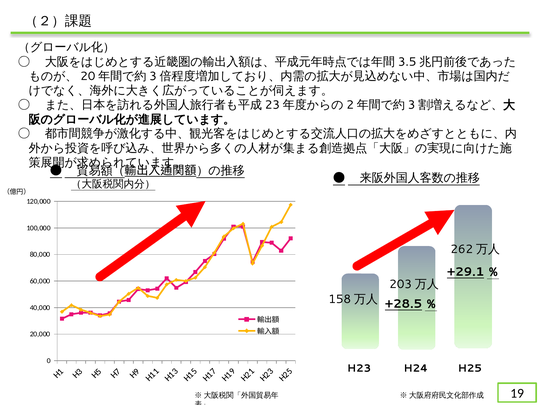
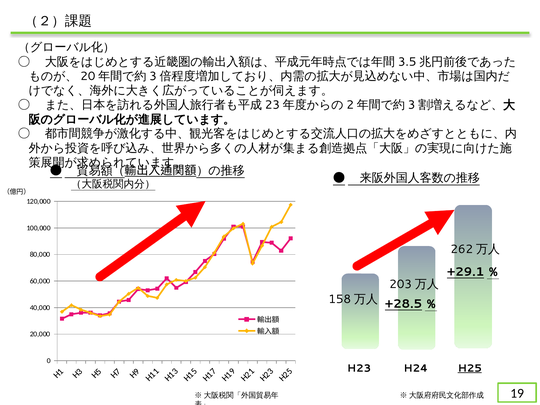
H25 underline: none -> present (470, 368)
